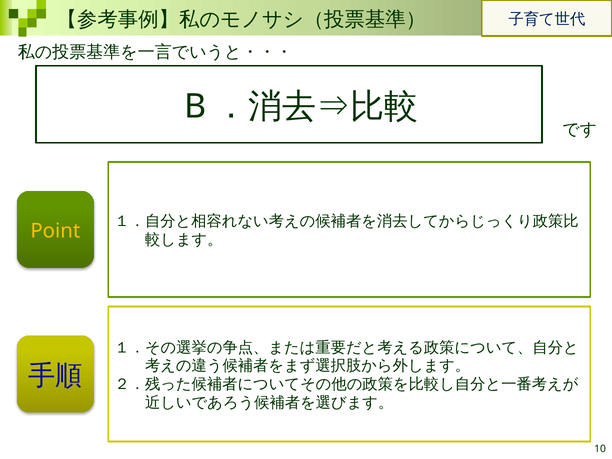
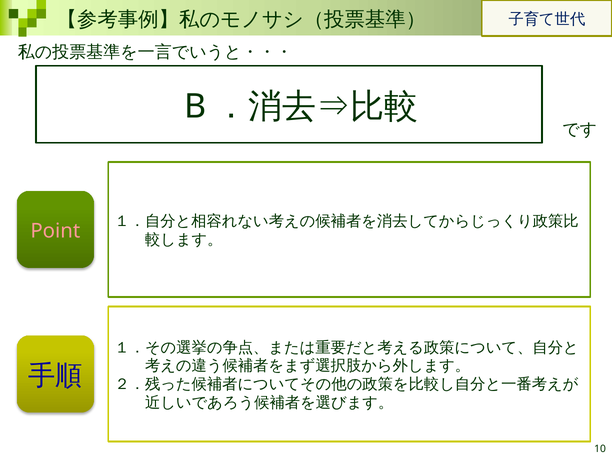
Point colour: yellow -> pink (55, 231)
